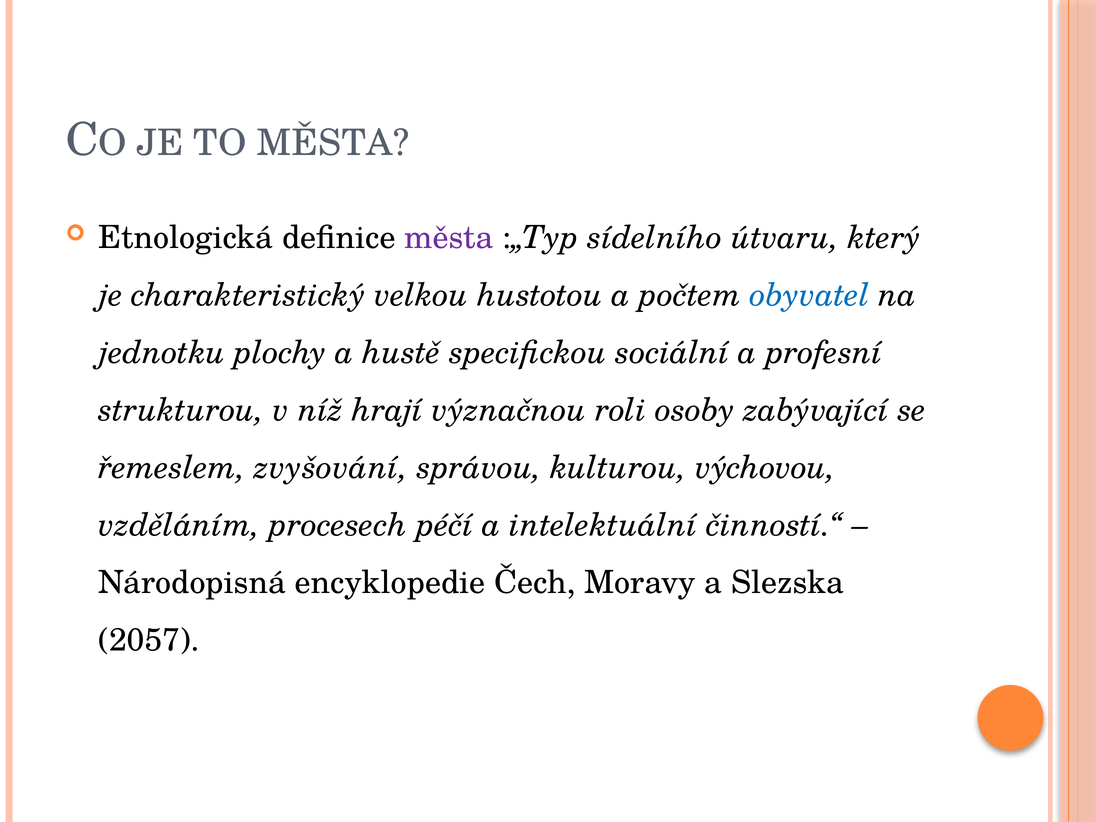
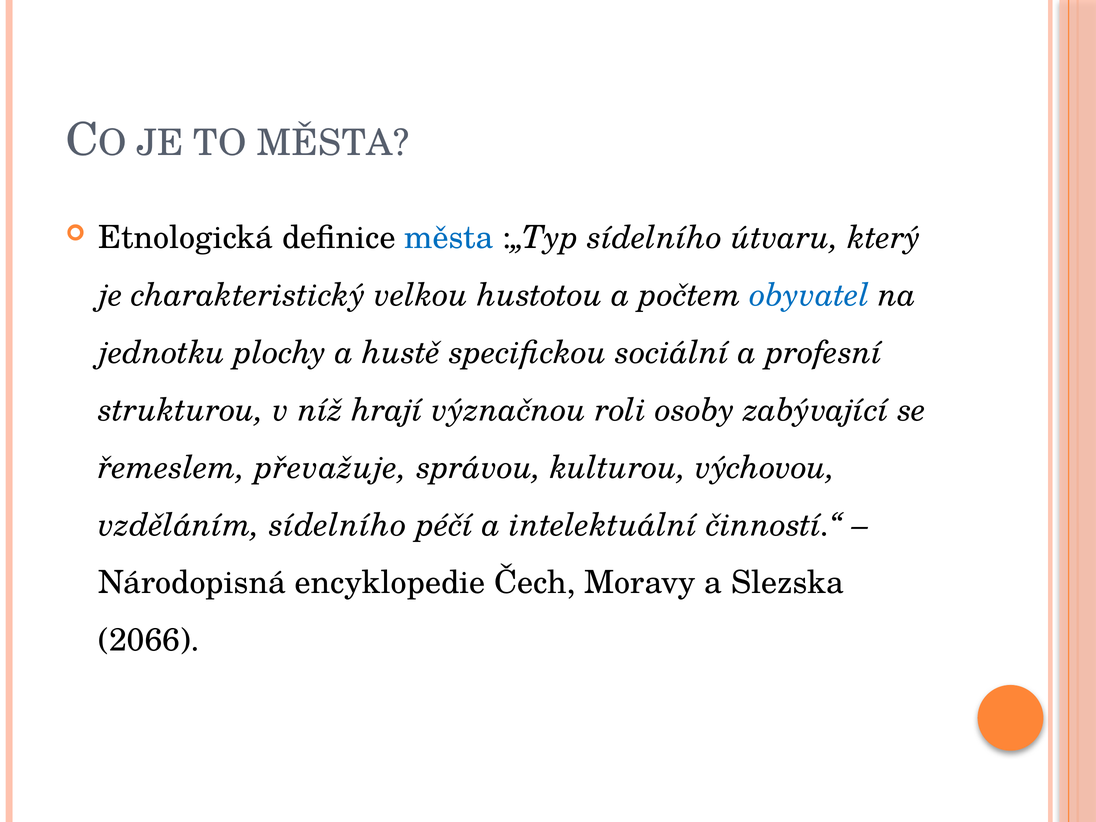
města colour: purple -> blue (449, 238)
zvyšování: zvyšování -> převažuje (331, 468)
vzděláním procesech: procesech -> sídelního (338, 525)
2057: 2057 -> 2066 (149, 640)
